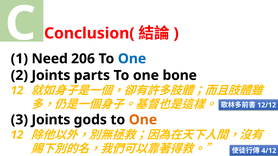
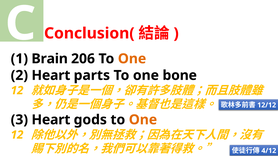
Need: Need -> Brain (50, 59)
One colour: blue -> orange (132, 59)
2 Joints: Joints -> Heart (51, 76)
3 Joints: Joints -> Heart (51, 120)
